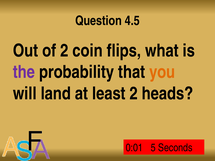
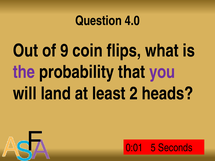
4.5: 4.5 -> 4.0 (132, 21)
of 2: 2 -> 9 (64, 51)
you colour: orange -> purple (162, 72)
